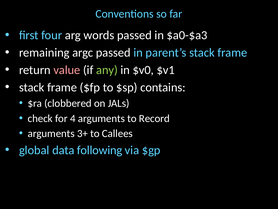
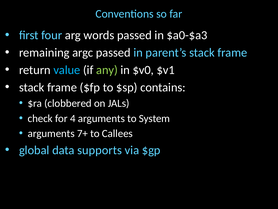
value colour: pink -> light blue (67, 70)
Record: Record -> System (154, 118)
3+: 3+ -> 7+ (82, 133)
following: following -> supports (100, 150)
